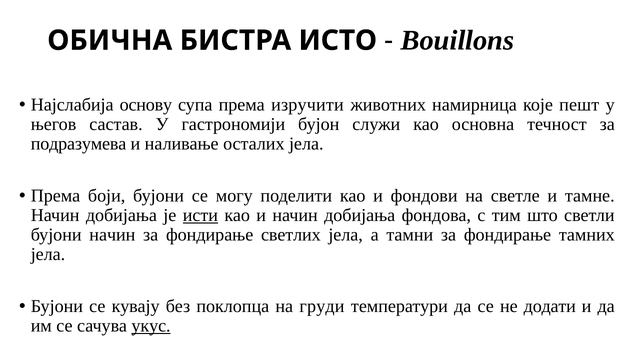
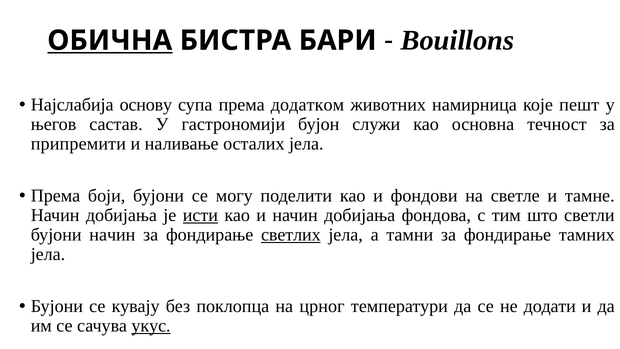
ОБИЧНА underline: none -> present (110, 40)
ИСТО: ИСТО -> БАРИ (338, 40)
изручити: изручити -> додатком (307, 105)
подразумева: подразумева -> припремити (78, 144)
светлих underline: none -> present (291, 235)
груди: груди -> црног (322, 306)
